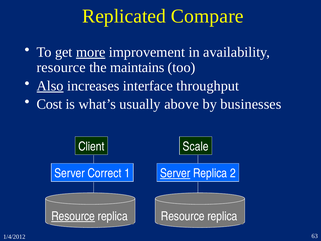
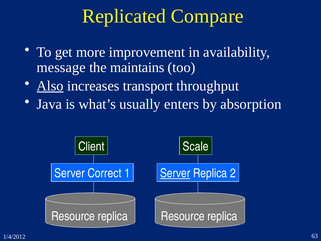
more underline: present -> none (91, 52)
resource: resource -> message (61, 67)
interface: interface -> transport (148, 86)
Cost: Cost -> Java (49, 104)
above: above -> enters (182, 104)
businesses: businesses -> absorption (251, 104)
Resource underline: present -> none (73, 216)
